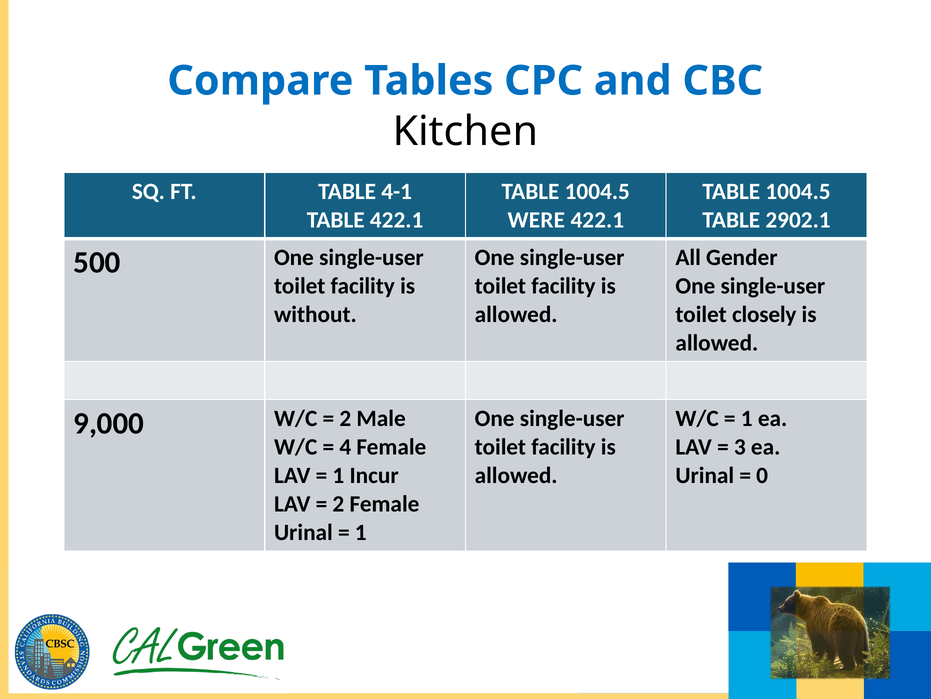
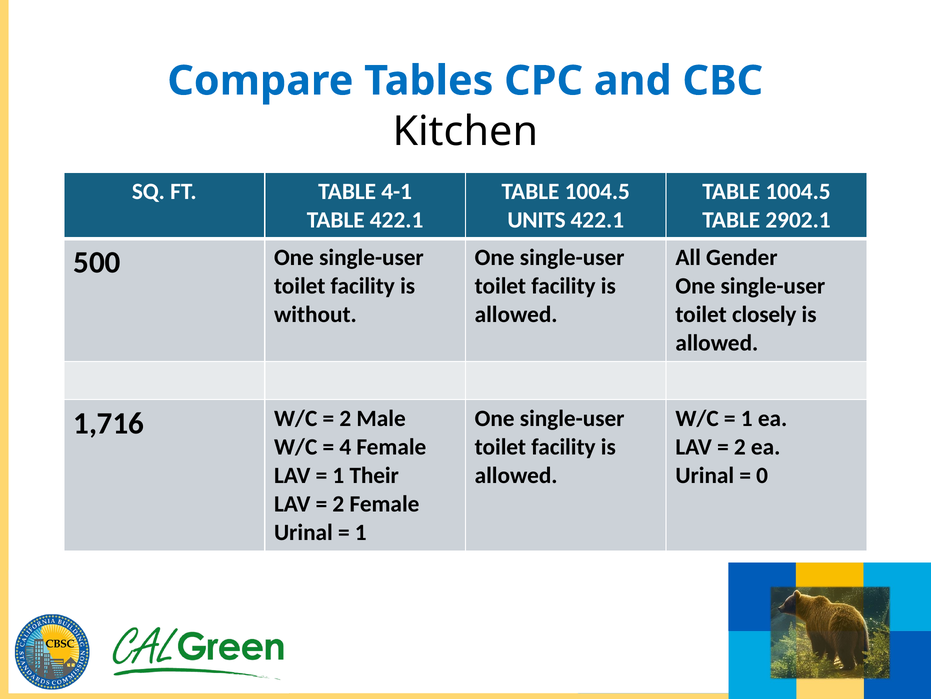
WERE: WERE -> UNITS (537, 220)
9,000: 9,000 -> 1,716 (109, 423)
3: 3 -> 2 (740, 447)
Incur: Incur -> Their (374, 475)
